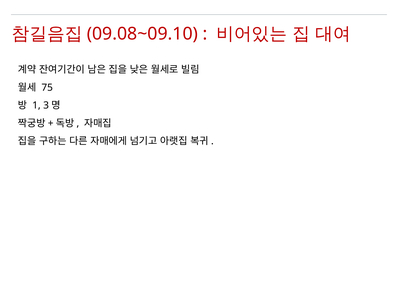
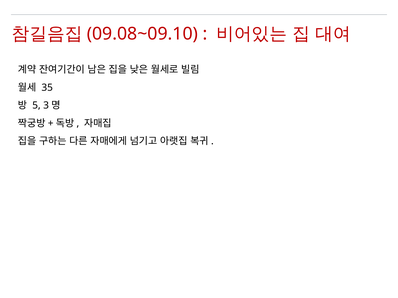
75: 75 -> 35 (47, 88)
1: 1 -> 5 (36, 106)
